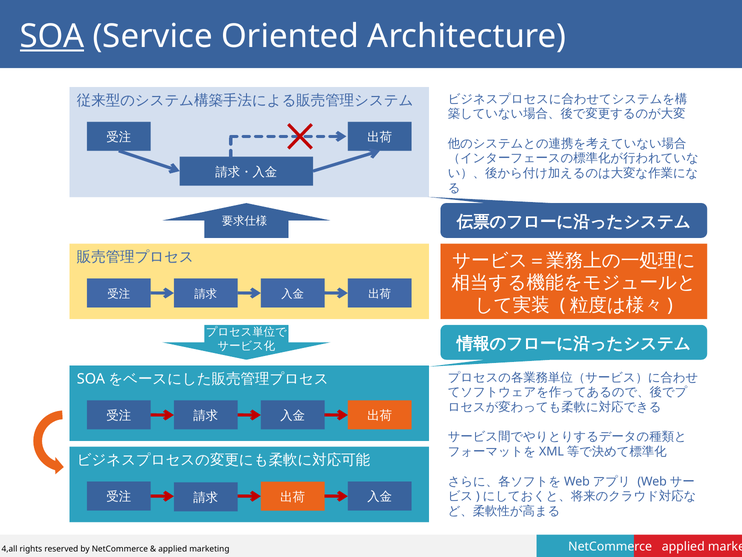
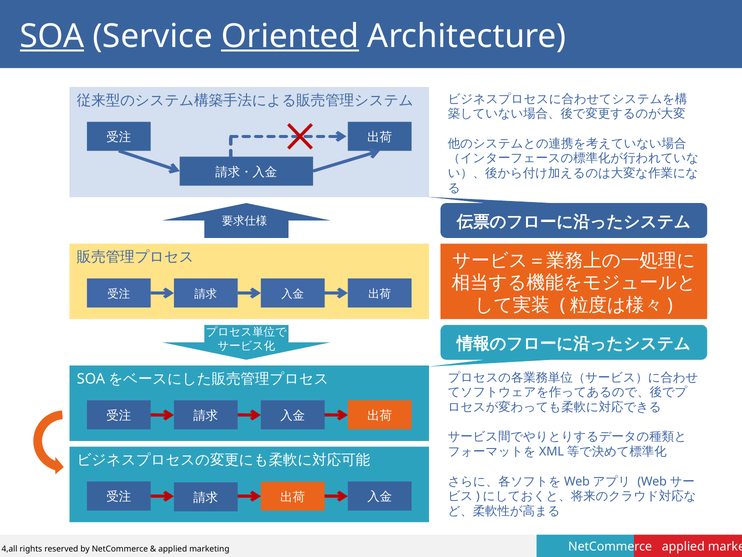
Oriented underline: none -> present (290, 36)
